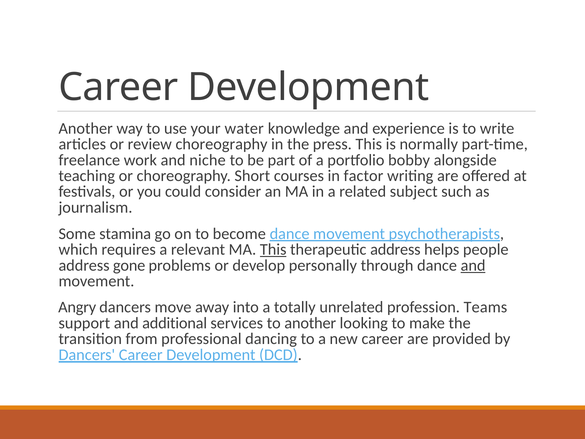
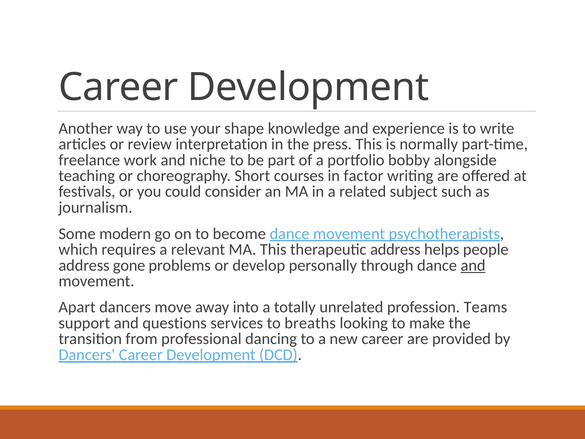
water: water -> shape (244, 128)
review choreography: choreography -> interpretation (222, 144)
stamina: stamina -> modern (125, 234)
This underline: present -> none (273, 249)
Angry: Angry -> Apart (77, 307)
additional: additional -> questions (175, 323)
to another: another -> breaths (310, 323)
